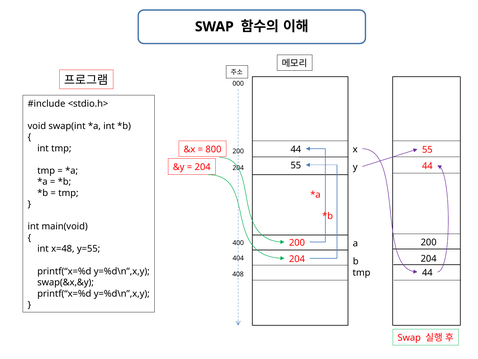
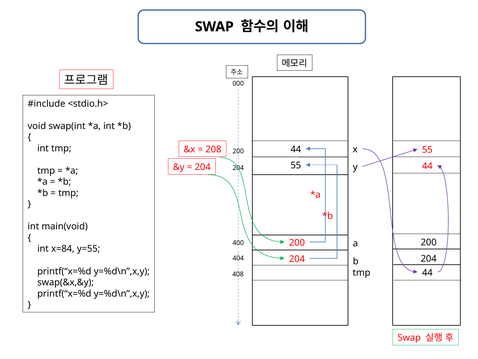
800: 800 -> 208 (213, 149)
x=48: x=48 -> x=84 (63, 249)
